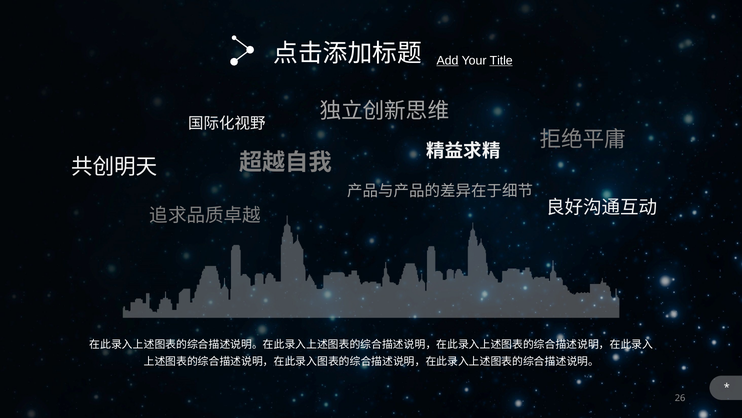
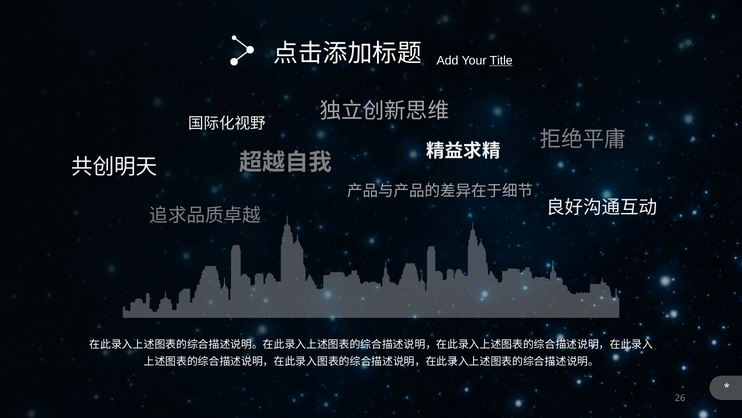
Add underline: present -> none (448, 60)
